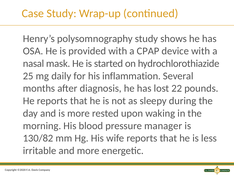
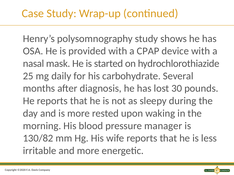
inflammation: inflammation -> carbohydrate (132, 76)
22: 22 -> 30 (177, 89)
